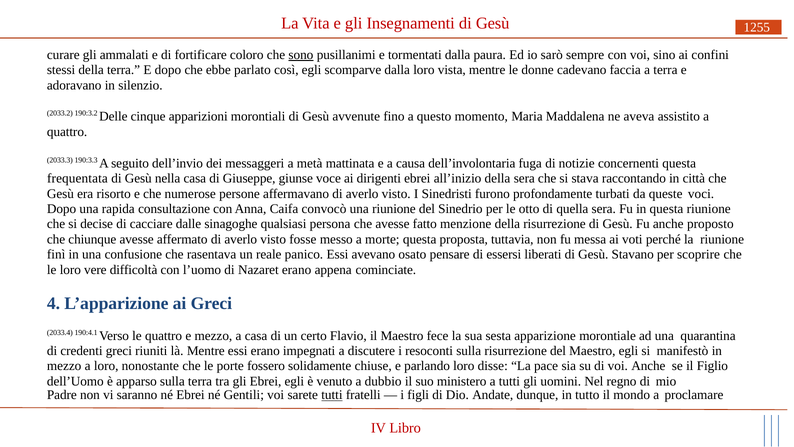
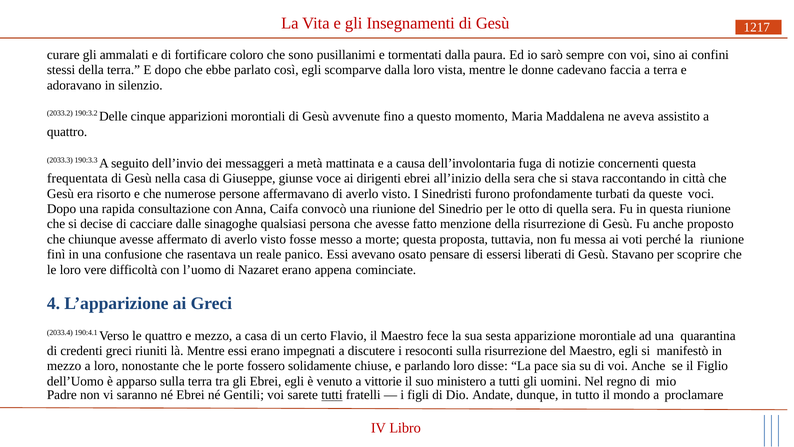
1255: 1255 -> 1217 (757, 27)
sono underline: present -> none (301, 55)
dubbio: dubbio -> vittorie (383, 381)
